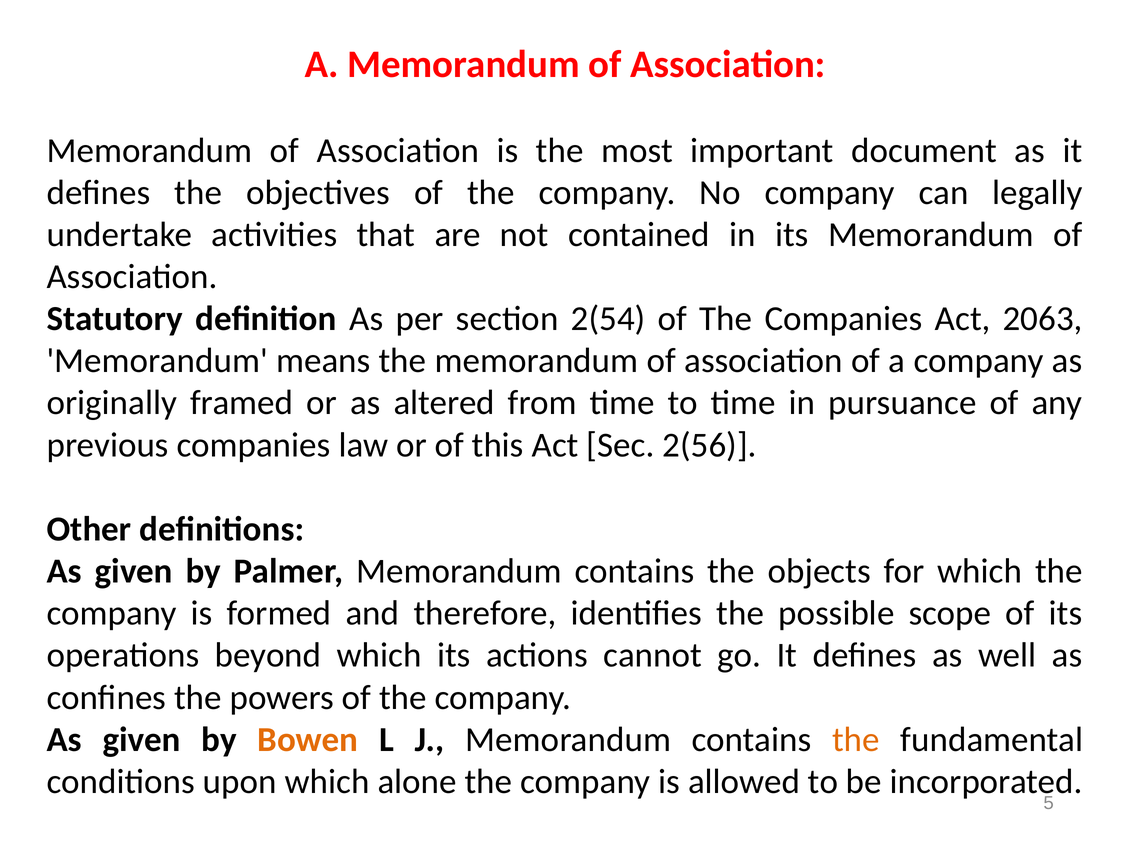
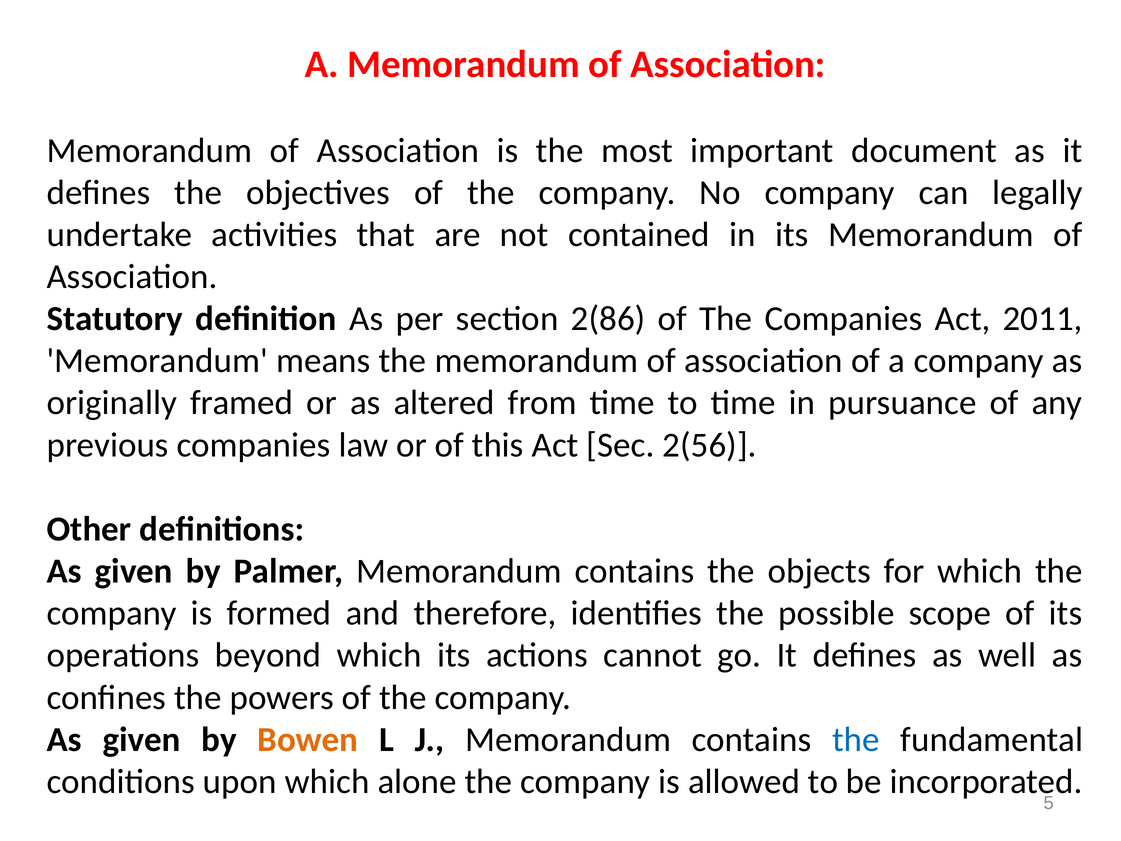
2(54: 2(54 -> 2(86 (608, 319)
2063: 2063 -> 2011 (1043, 319)
the colour: orange -> blue (856, 739)
